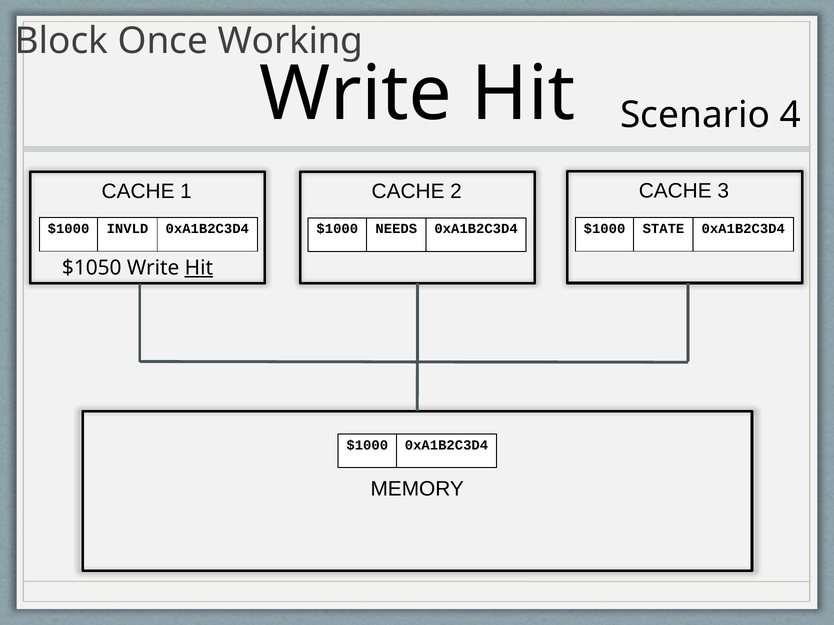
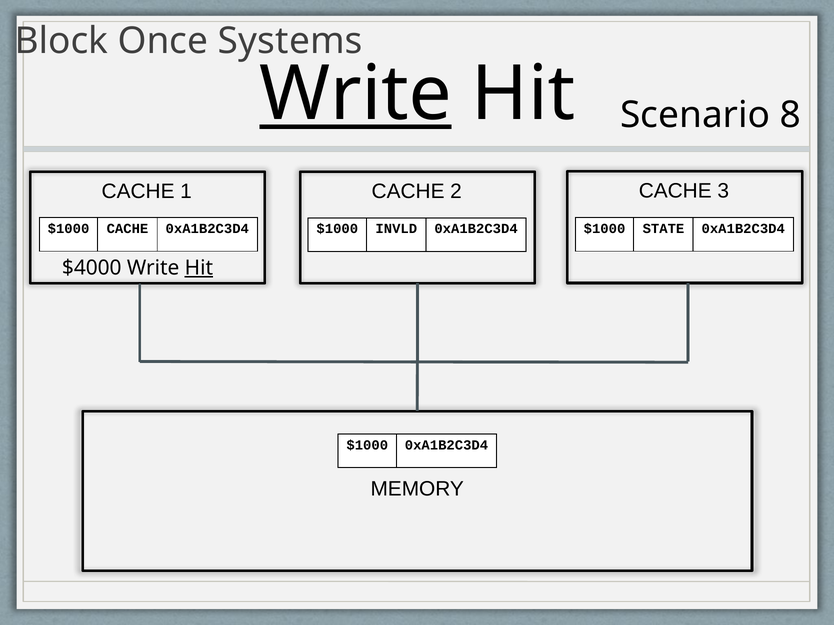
Working: Working -> Systems (290, 41)
Write underline: none -> present (356, 94)
4: 4 -> 8 (790, 115)
$1000 INVLD: INVLD -> CACHE (127, 229)
NEEDS: NEEDS -> INVLD (396, 229)
$1050: $1050 -> $4000 (92, 268)
